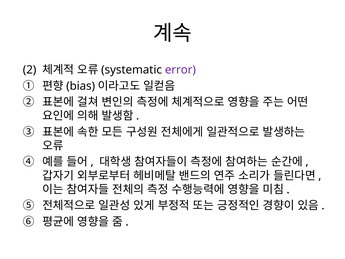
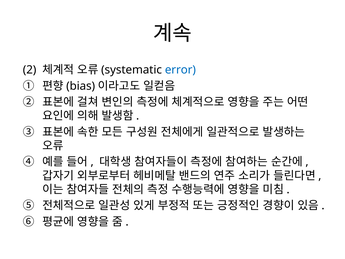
error colour: purple -> blue (180, 70)
